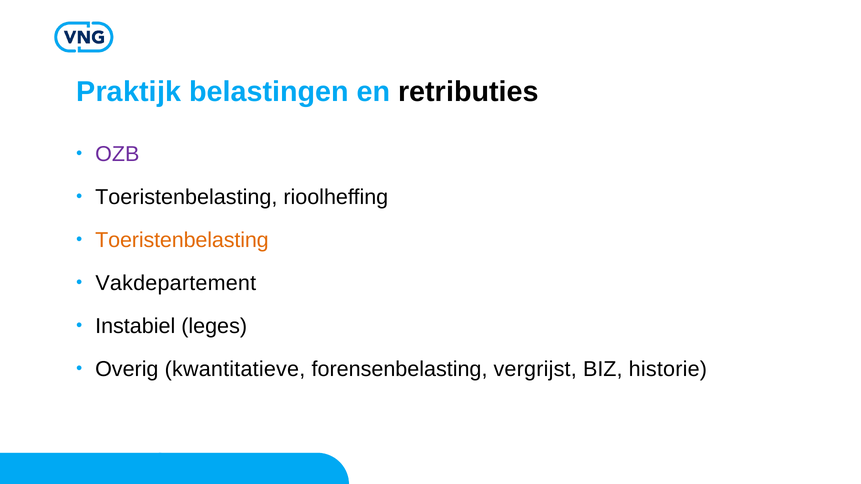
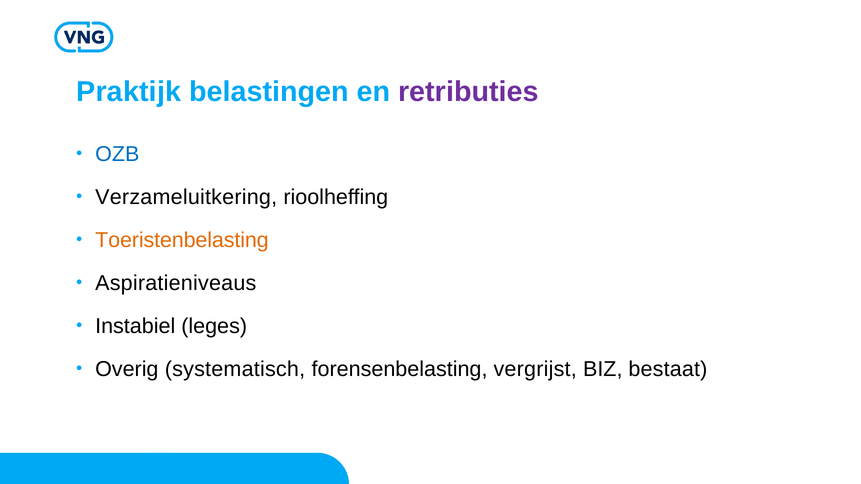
retributies colour: black -> purple (468, 92)
OZB colour: purple -> blue (117, 154)
Toeristenbelasting: Toeristenbelasting -> Verzameluitkering (186, 197)
Vakdepartement: Vakdepartement -> Aspiratieniveaus (176, 284)
kwantitatieve: kwantitatieve -> systematisch (235, 370)
historie: historie -> bestaat (668, 370)
